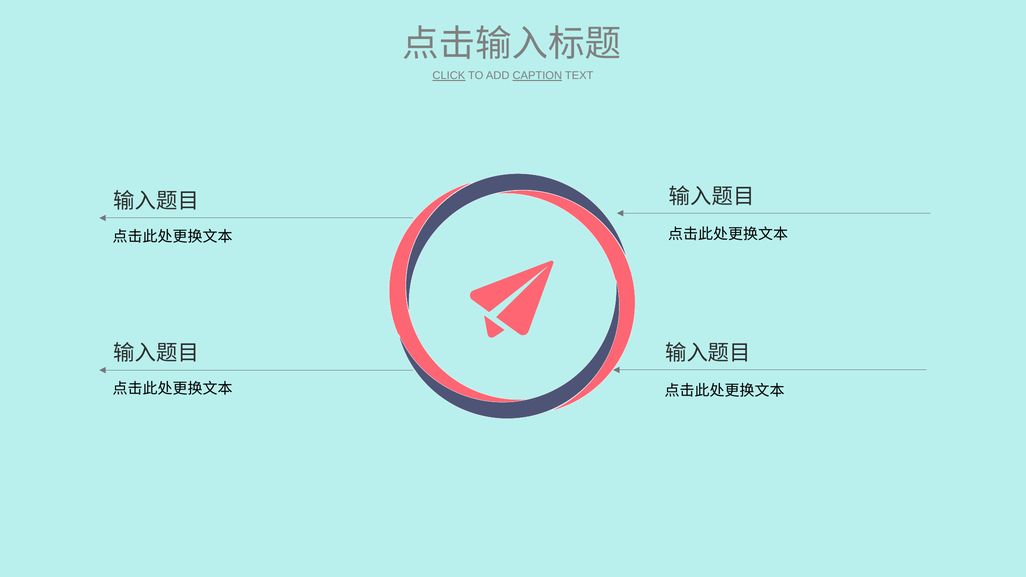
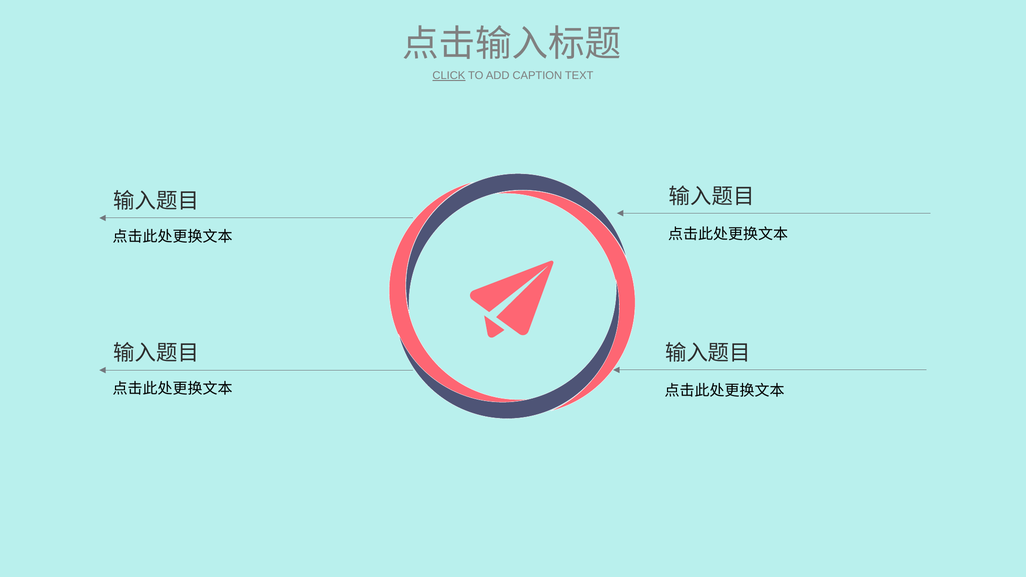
CAPTION underline: present -> none (537, 76)
